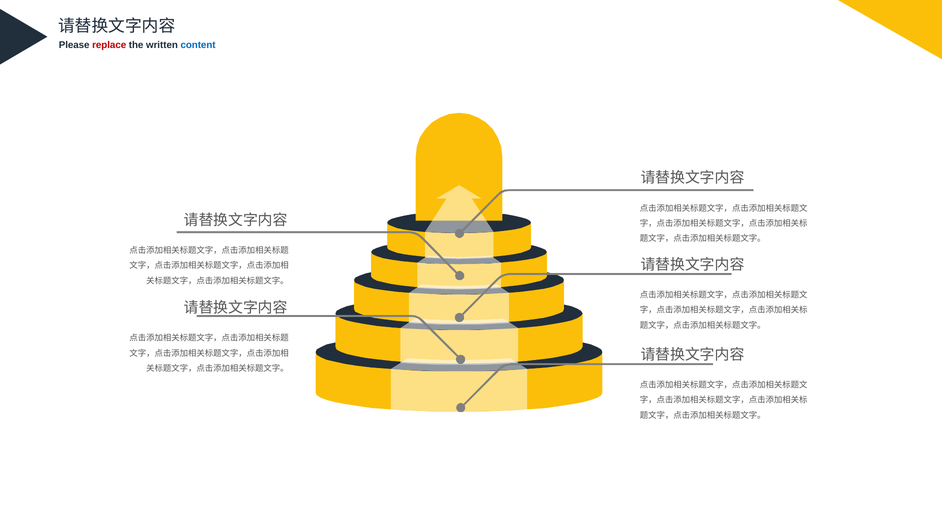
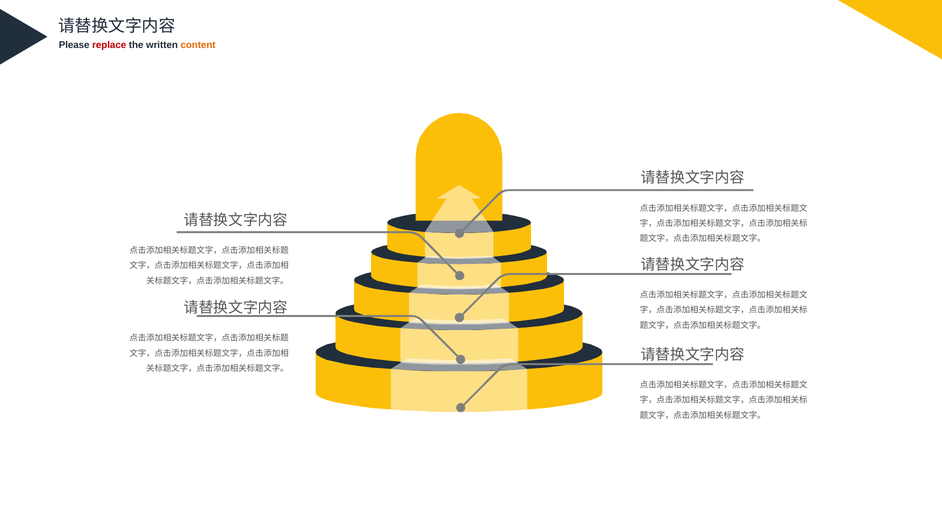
content colour: blue -> orange (198, 45)
